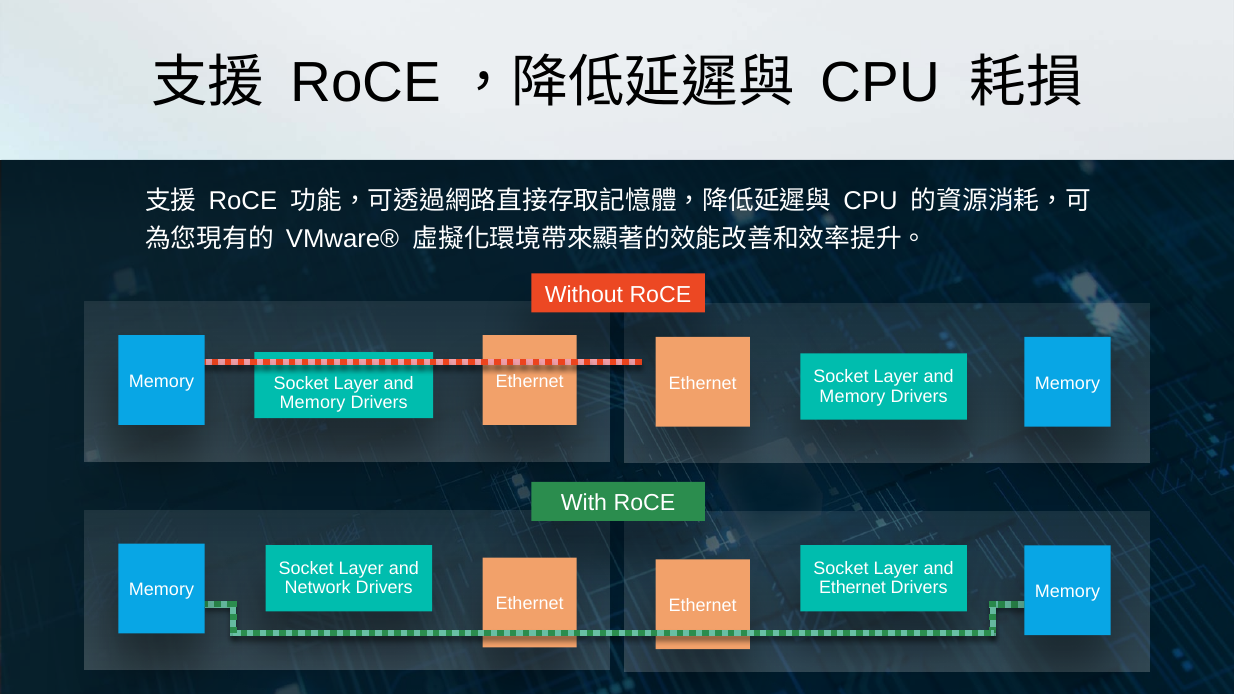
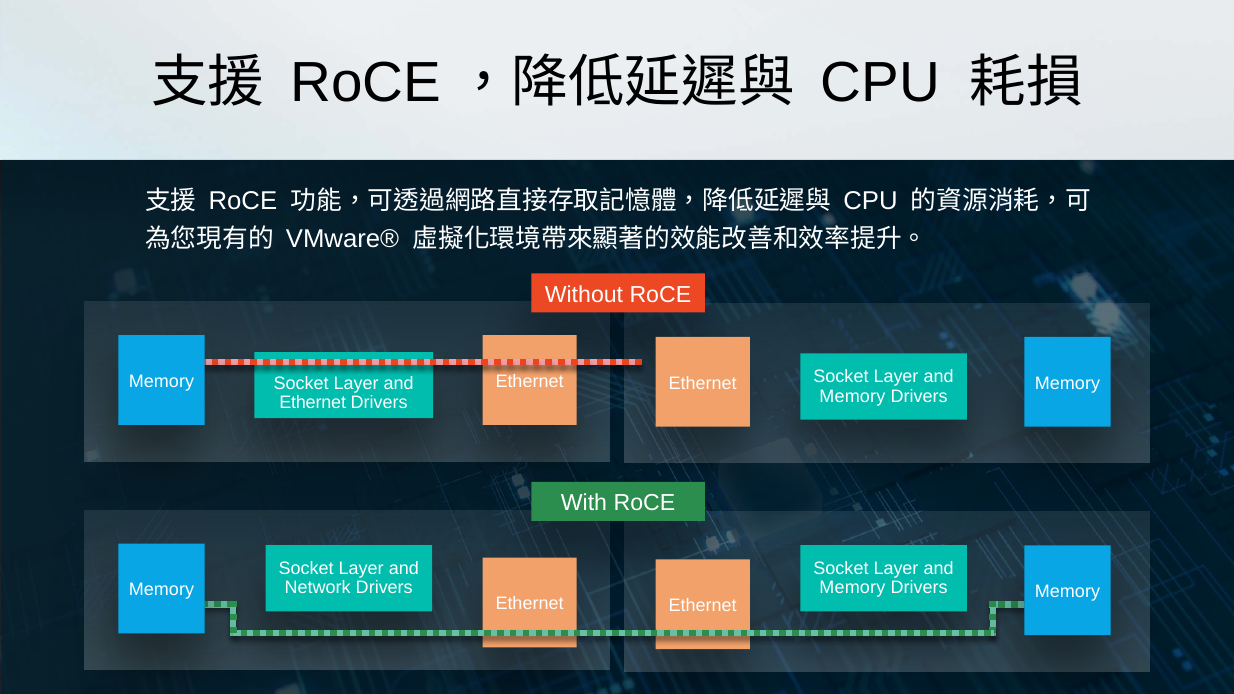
Memory: Memory -> Ethernet (313, 403)
Ethernet: Ethernet -> Memory (852, 588)
